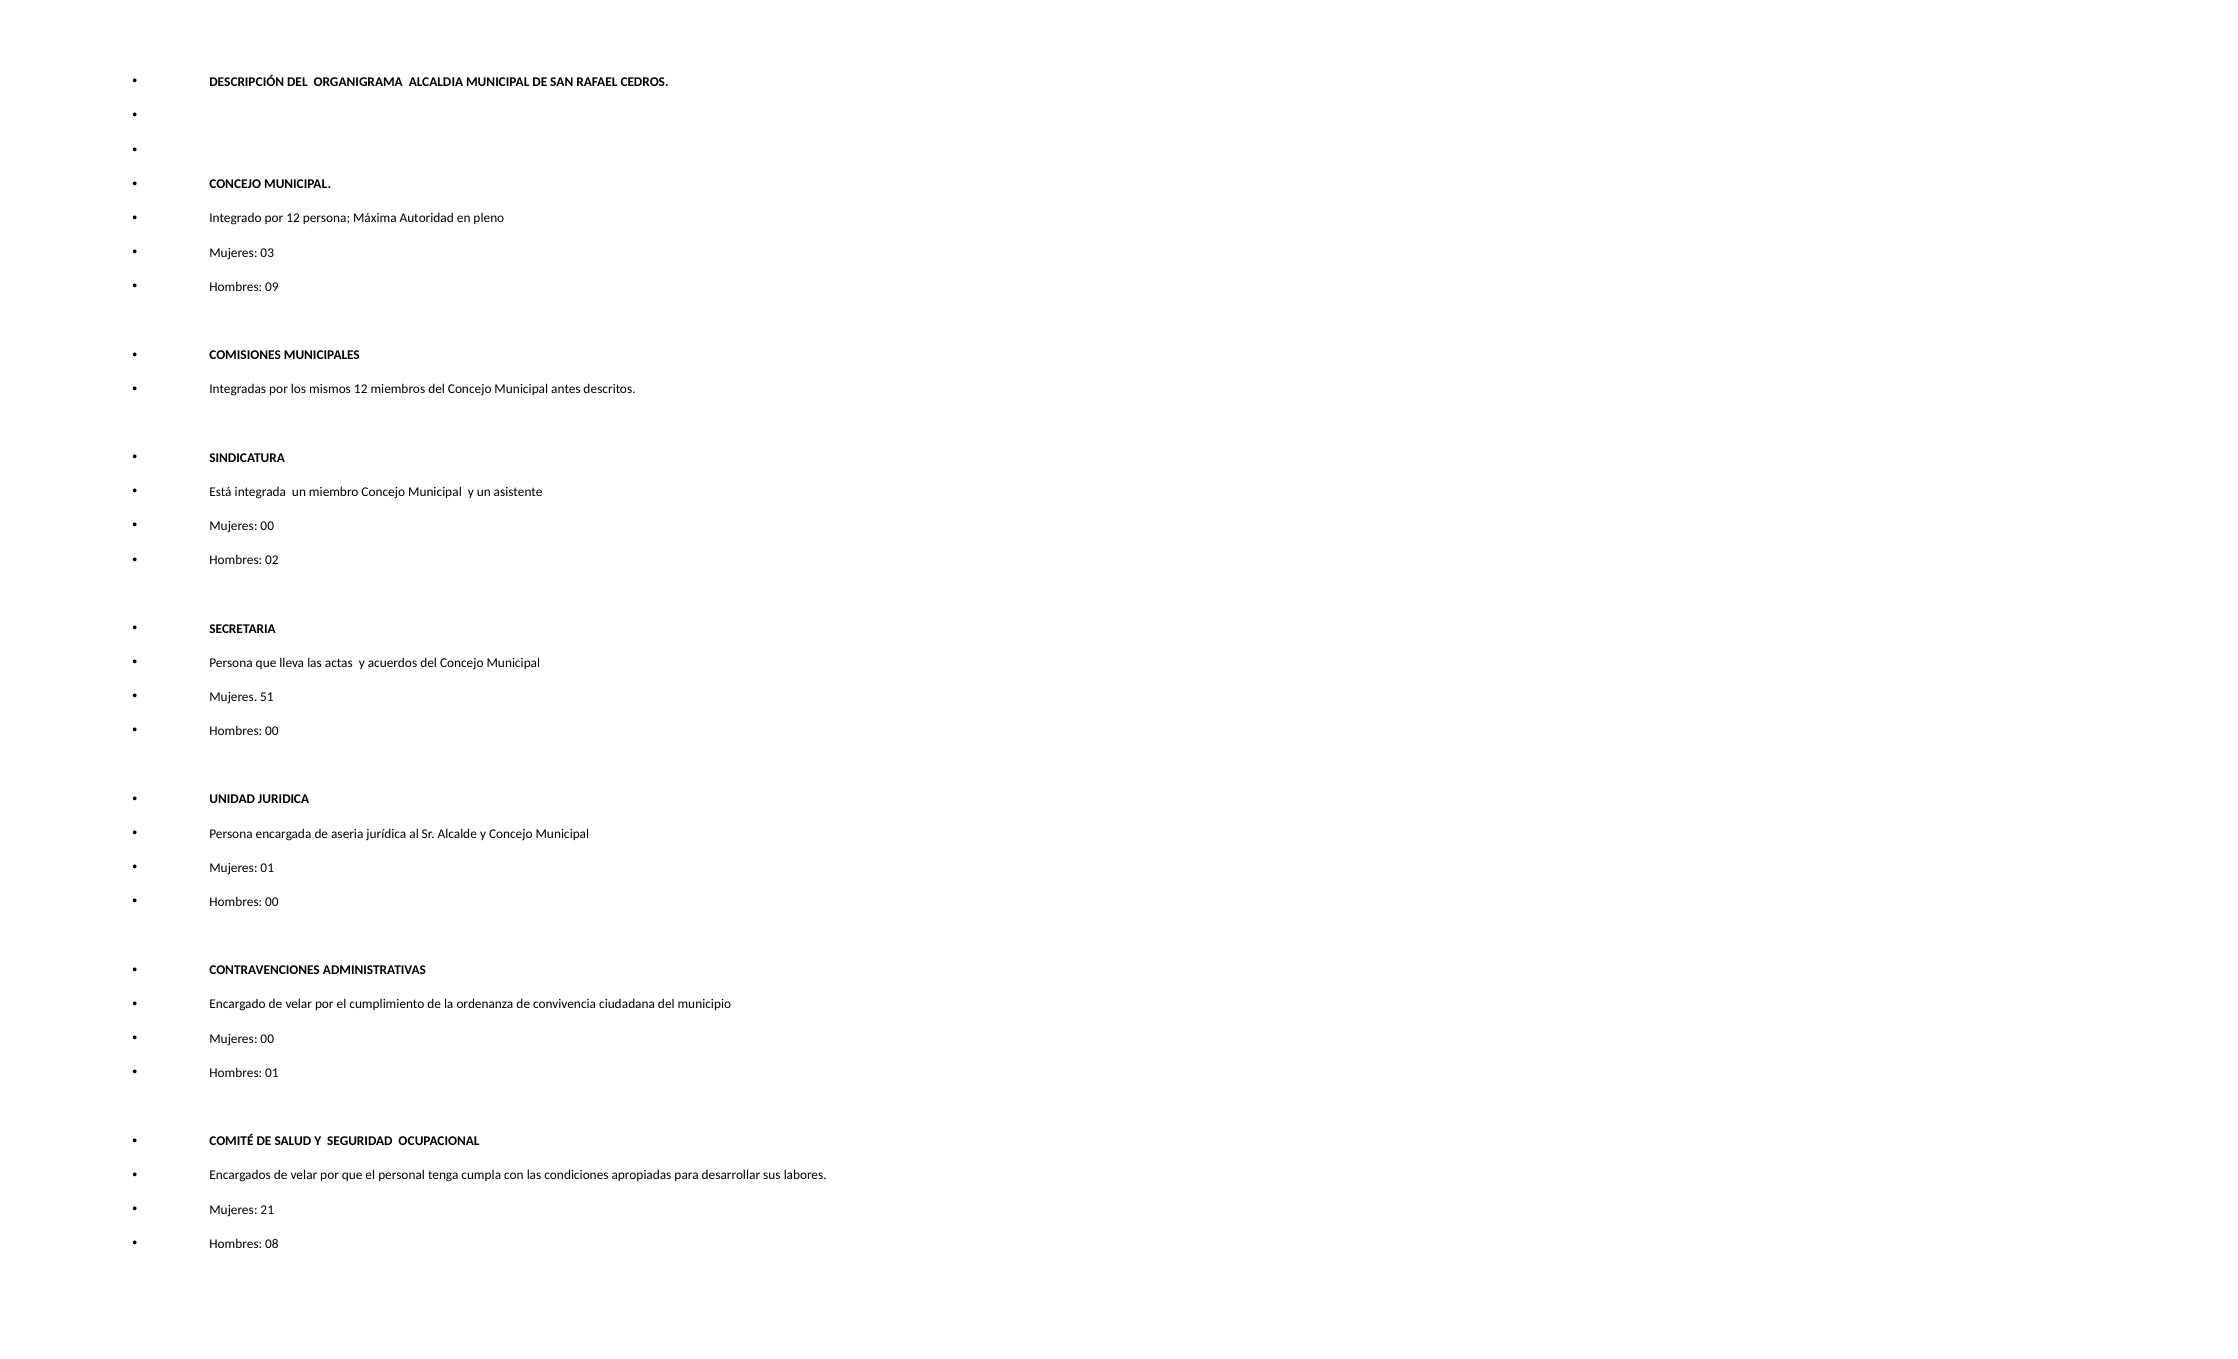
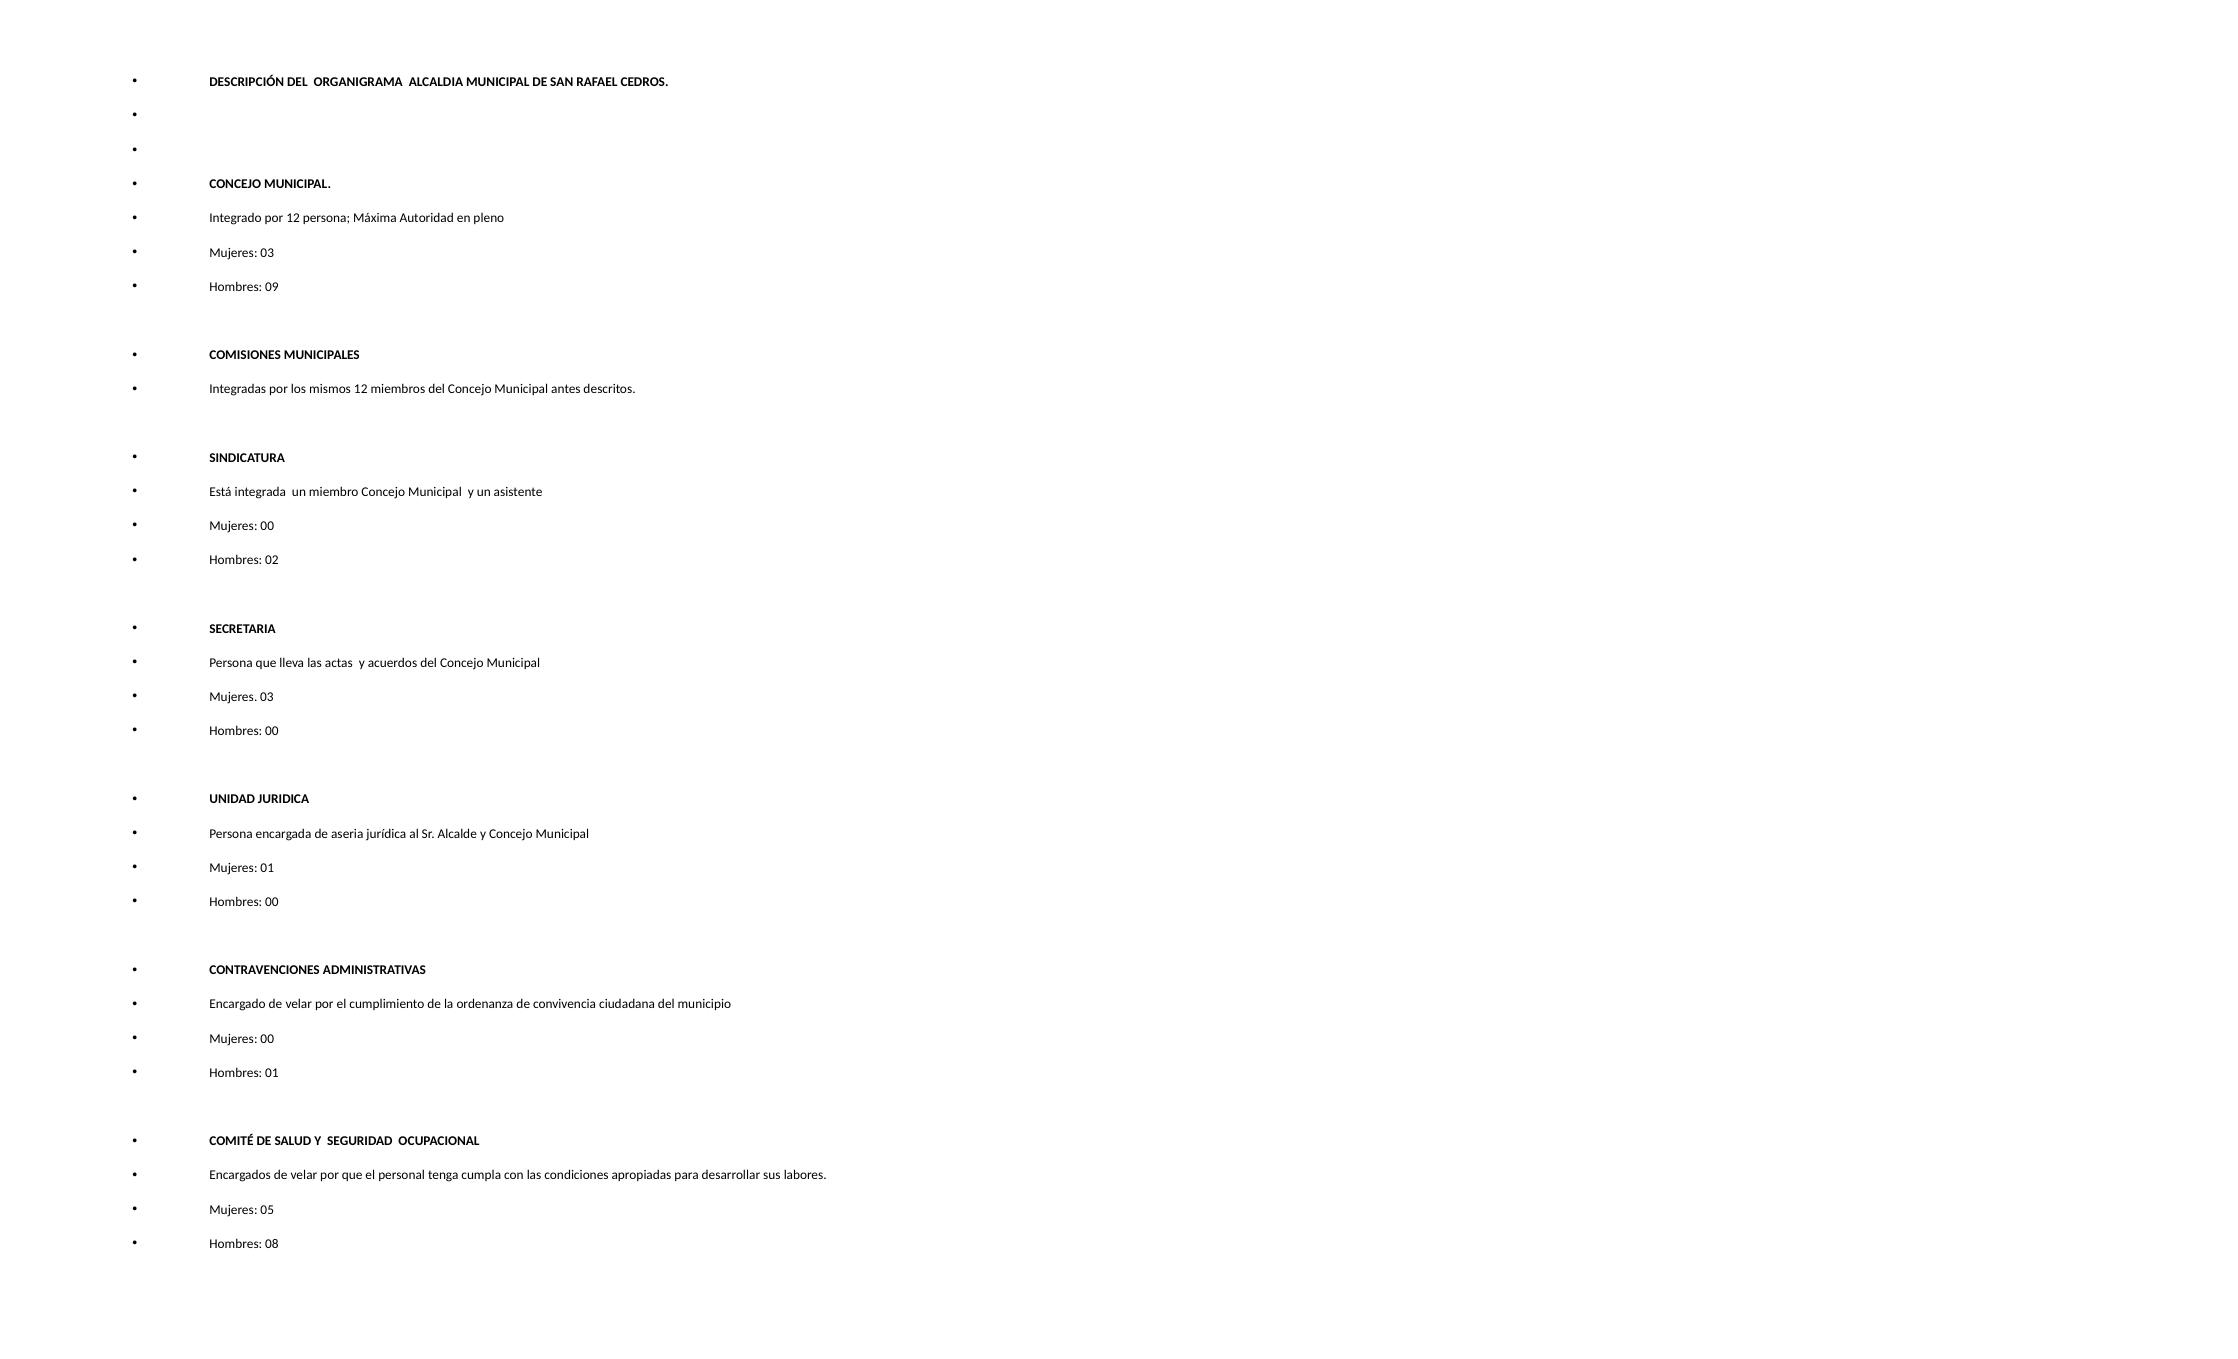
51: 51 -> 03 (267, 697)
21: 21 -> 05 (267, 1209)
